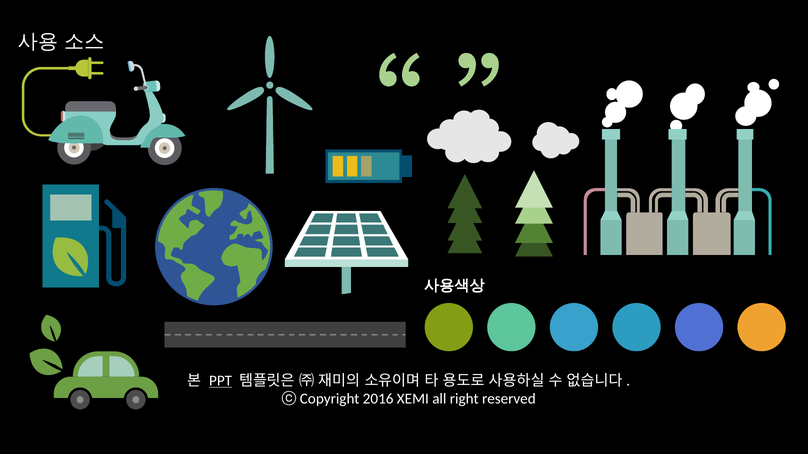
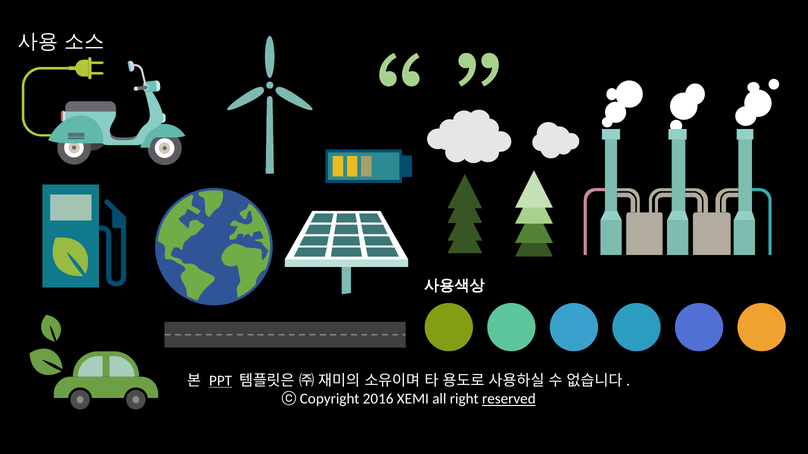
reserved underline: none -> present (509, 399)
